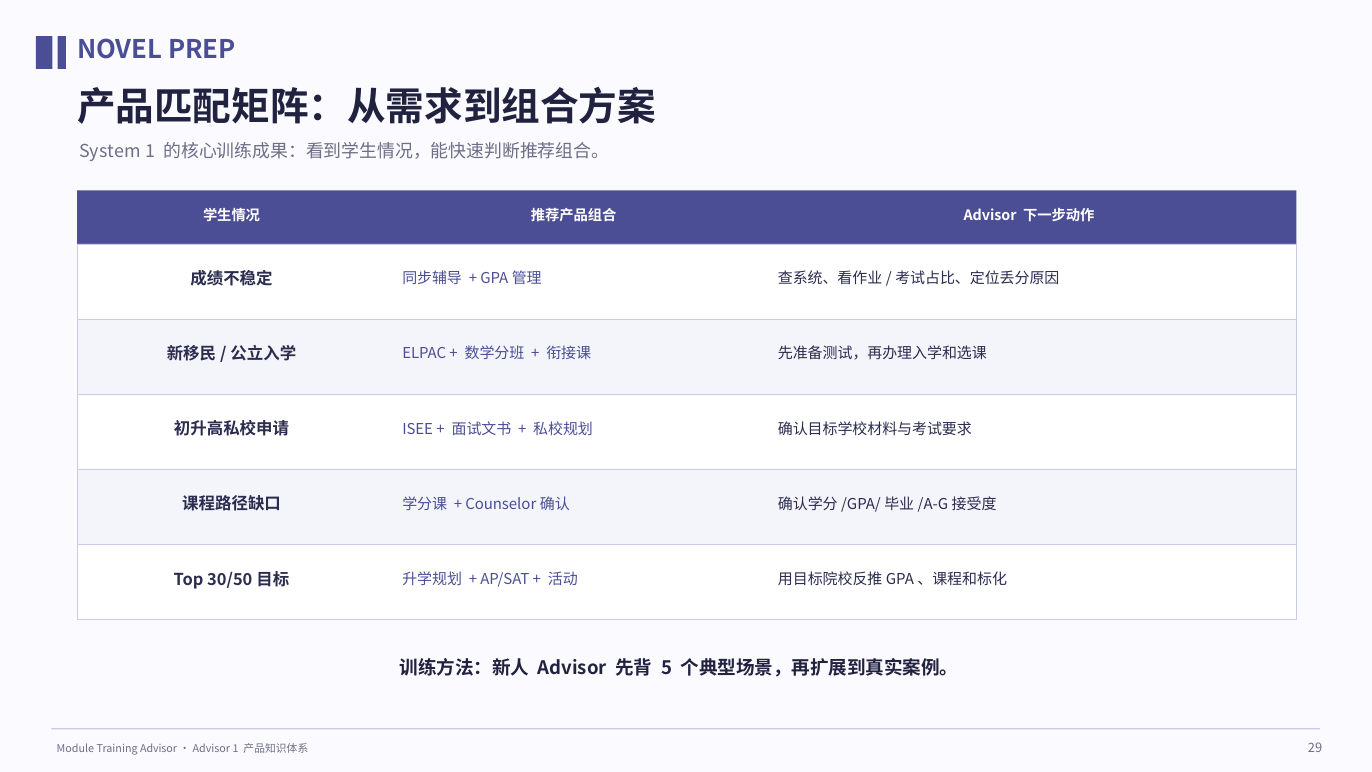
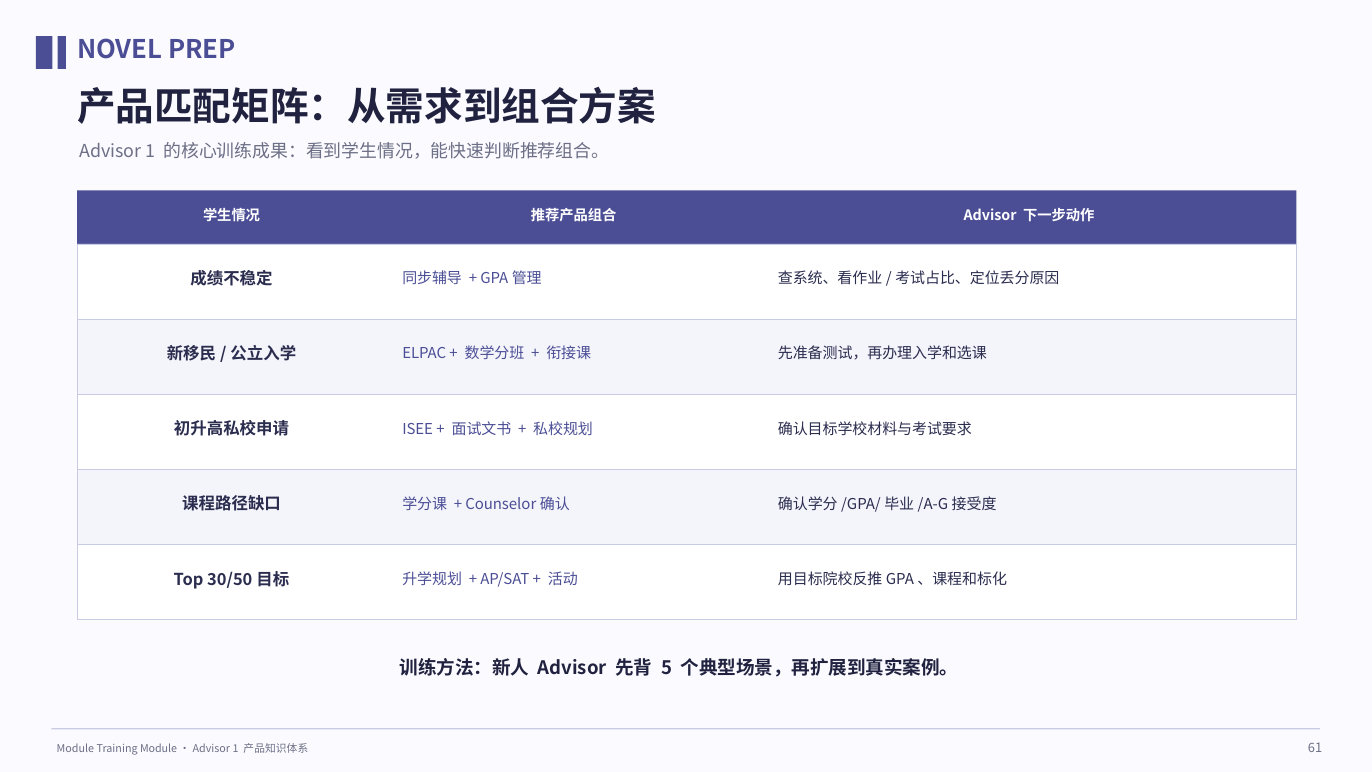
System: System -> Advisor (110, 152)
Training Advisor: Advisor -> Module (159, 749)
29: 29 -> 61 (1315, 748)
